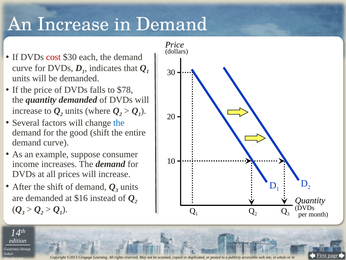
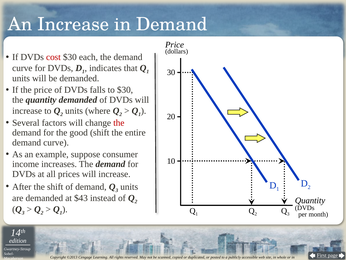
to $78: $78 -> $30 (125, 90)
the colour: blue -> red (119, 123)
$16: $16 -> $43 (81, 198)
